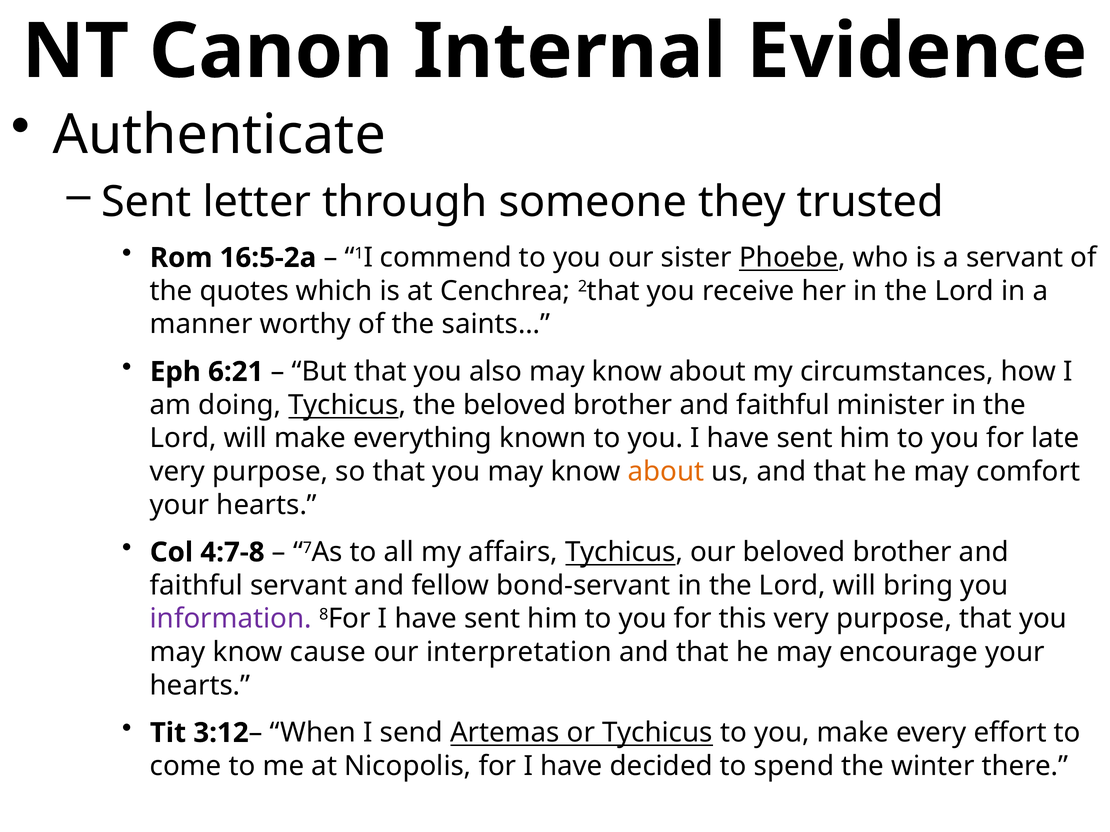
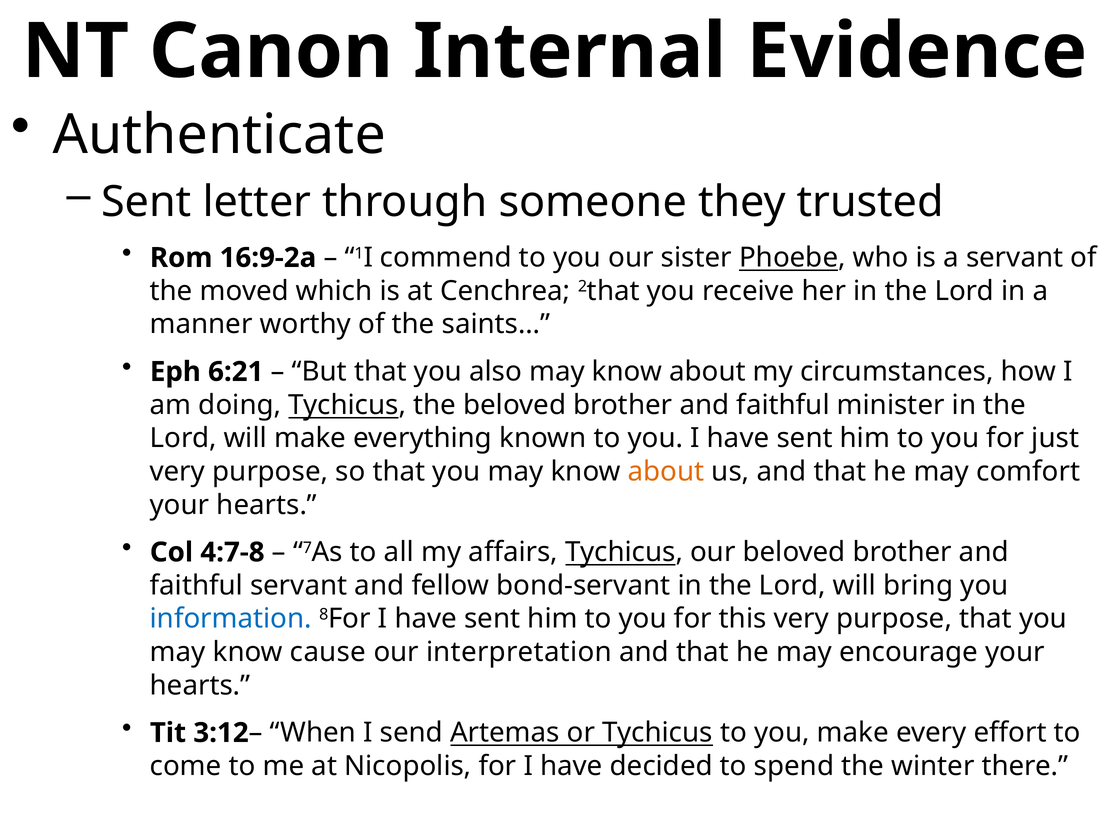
16:5-2a: 16:5-2a -> 16:9-2a (268, 258)
quotes: quotes -> moved (244, 291)
late: late -> just (1055, 439)
information colour: purple -> blue (231, 619)
